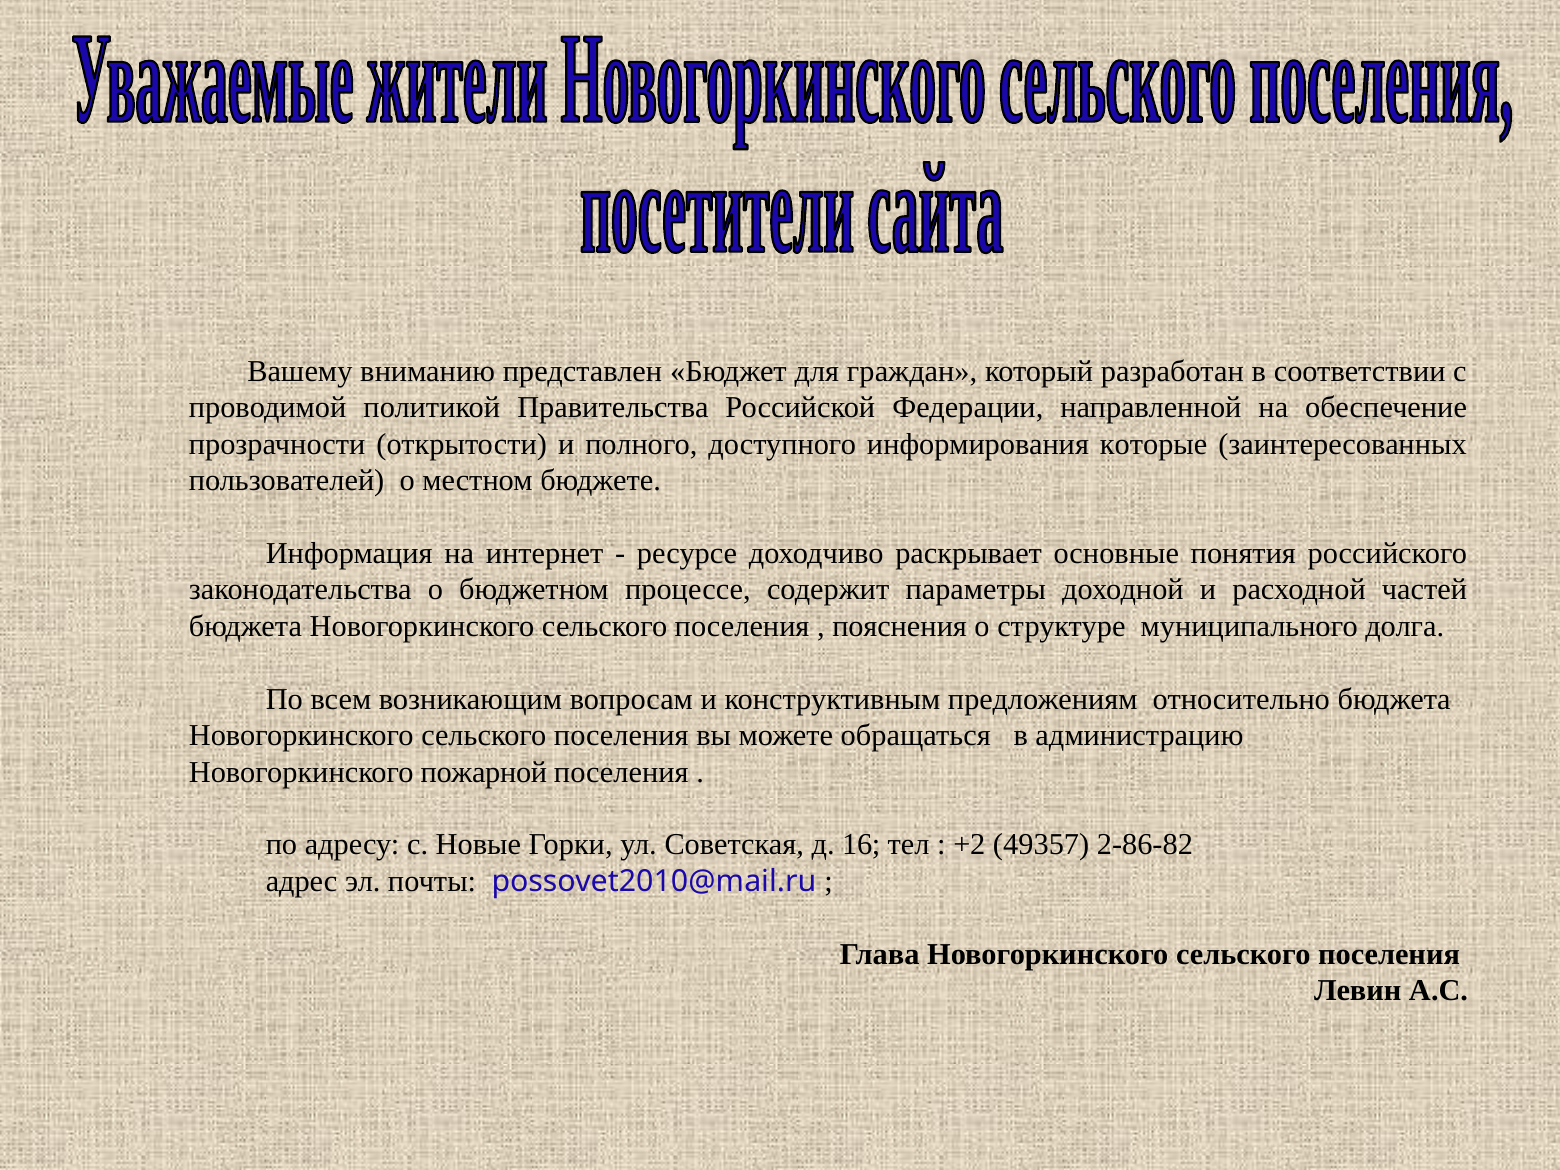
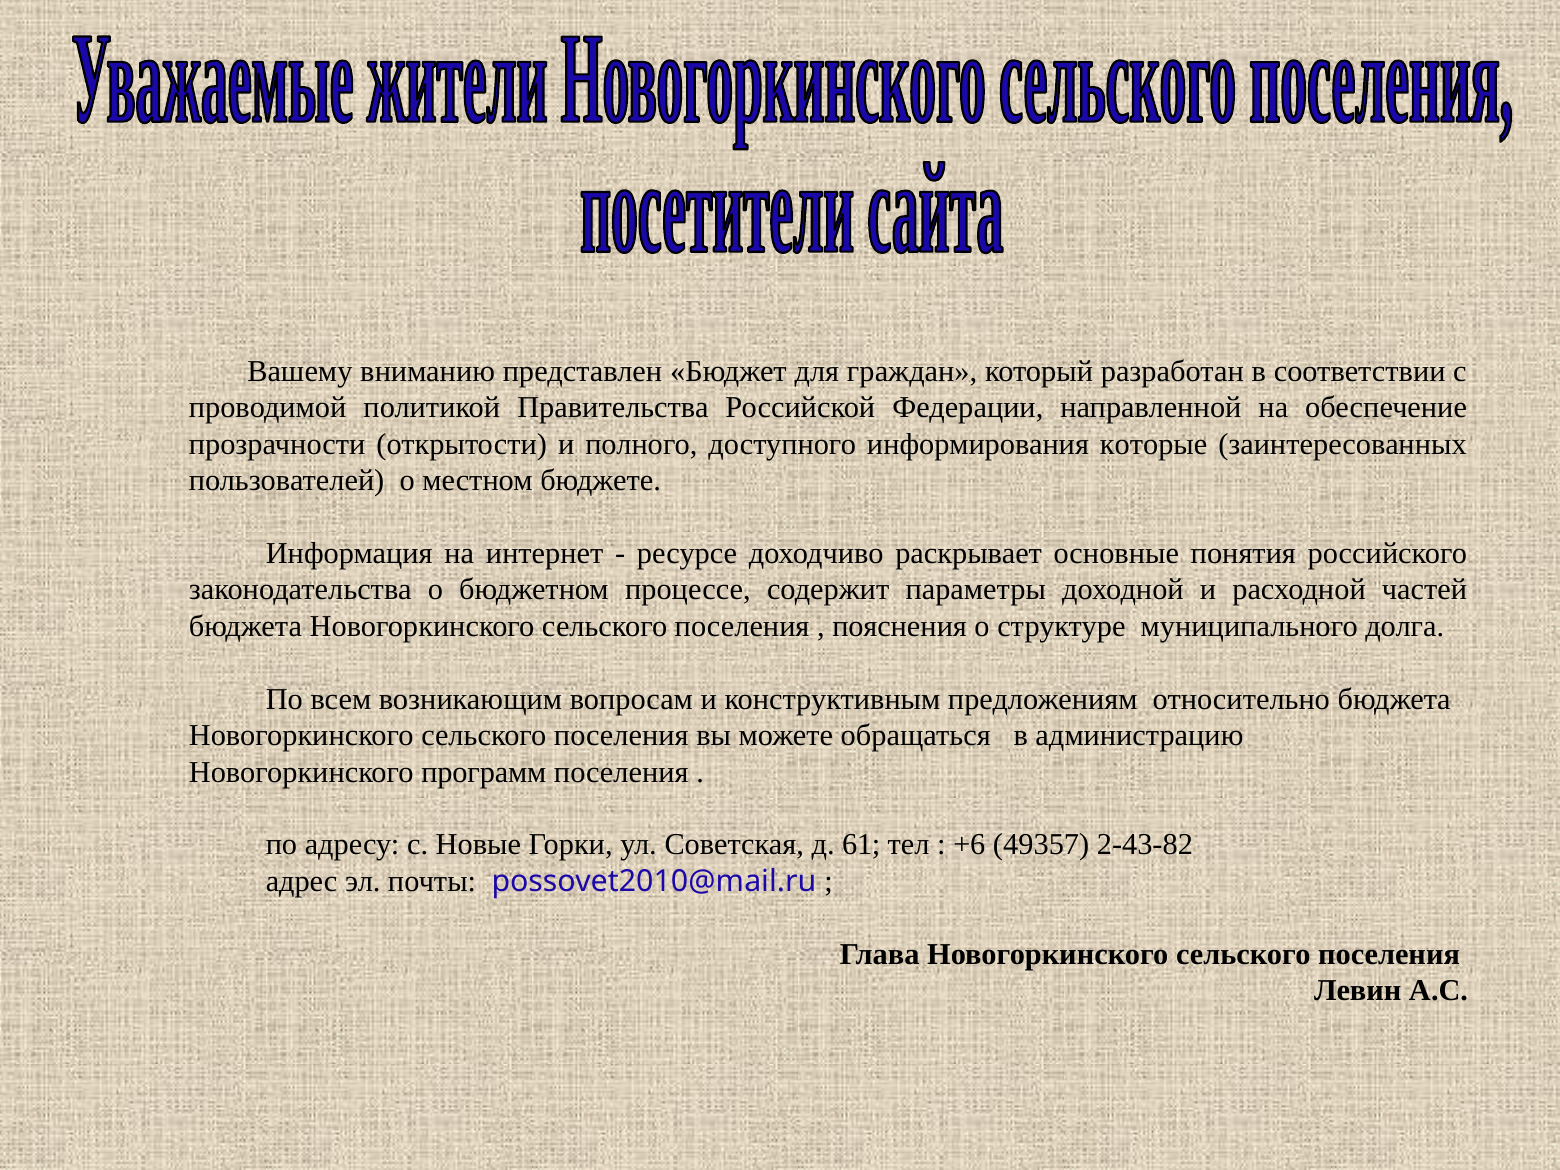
пожарной: пожарной -> программ (484, 772)
16: 16 -> 61 (861, 845)
+2: +2 -> +6 (969, 845)
2-86-82: 2-86-82 -> 2-43-82 (1145, 845)
